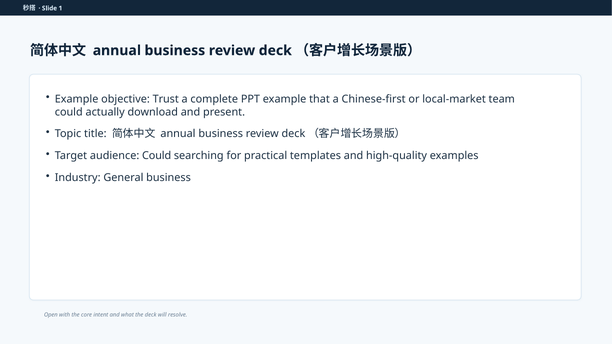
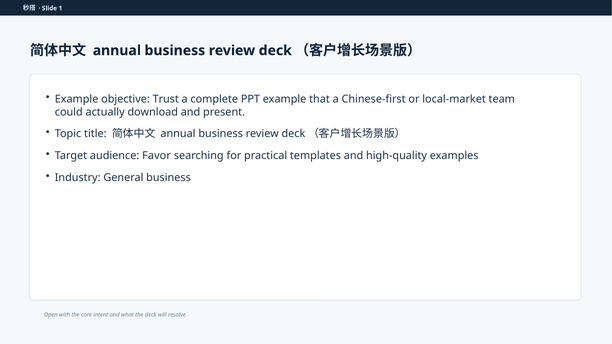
audience Could: Could -> Favor (157, 156)
